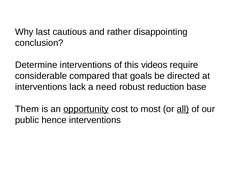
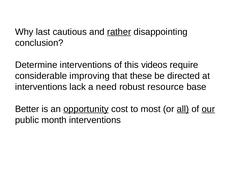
rather underline: none -> present (119, 32)
compared: compared -> improving (90, 76)
goals: goals -> these (141, 76)
reduction: reduction -> resource (166, 87)
Them: Them -> Better (27, 109)
our underline: none -> present (208, 109)
hence: hence -> month (54, 120)
